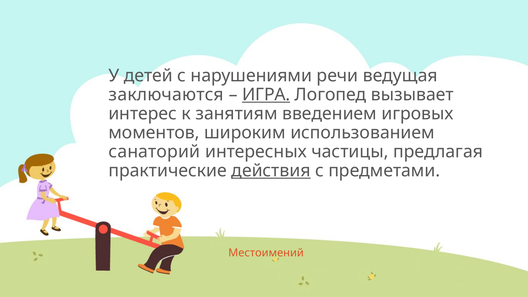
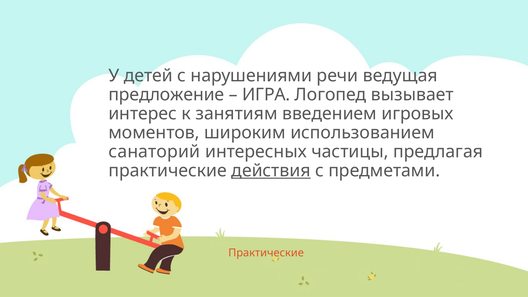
заключаются: заключаются -> предложение (166, 95)
ИГРА underline: present -> none (266, 95)
Местоимений: Местоимений -> Практические (266, 253)
